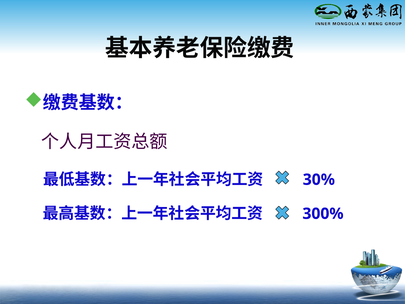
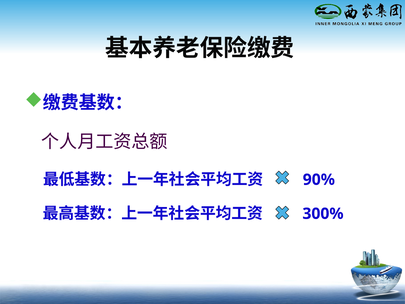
30%: 30% -> 90% (319, 180)
